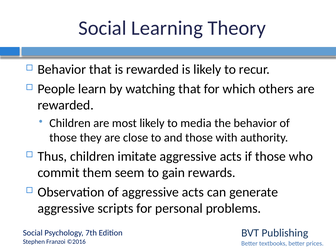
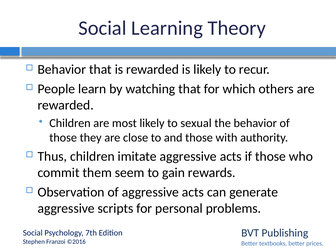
media: media -> sexual (196, 123)
